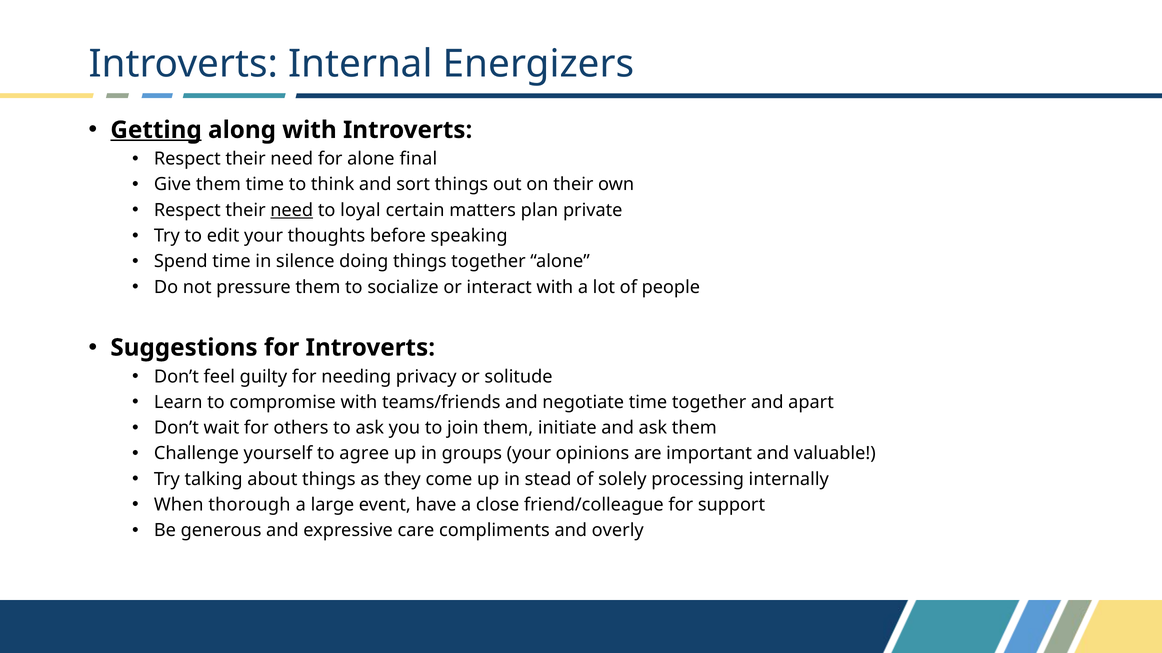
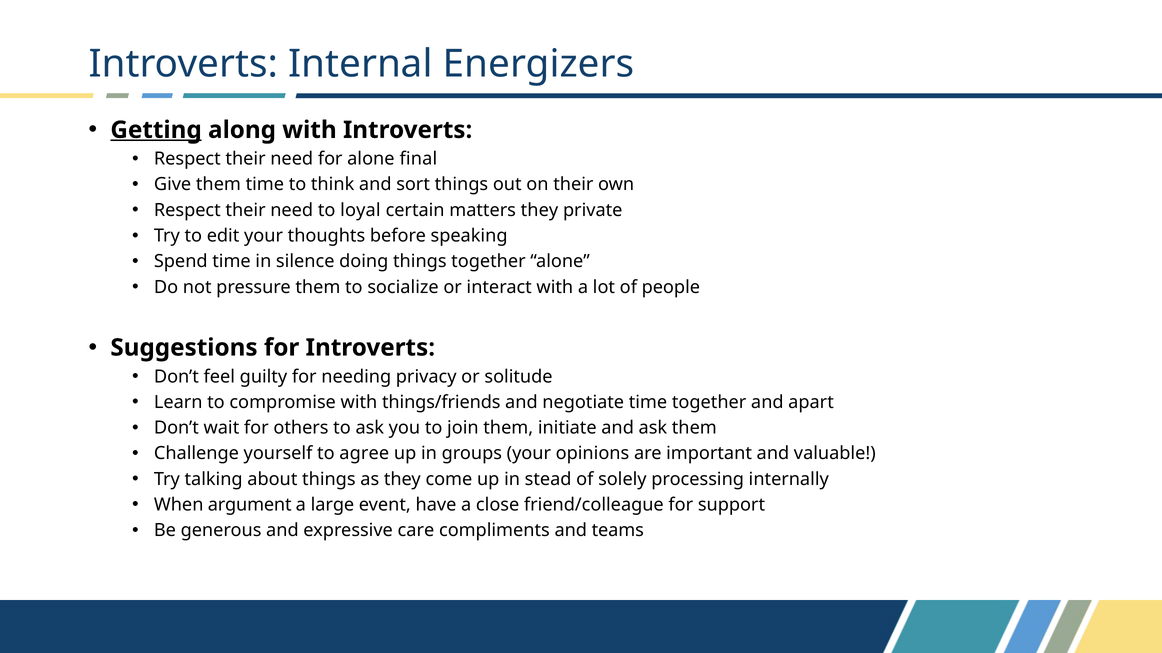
need underline: present -> none (292, 210)
matters plan: plan -> they (539, 210)
teams/friends: teams/friends -> things/friends (441, 403)
thorough: thorough -> argument (250, 505)
overly: overly -> teams (618, 531)
